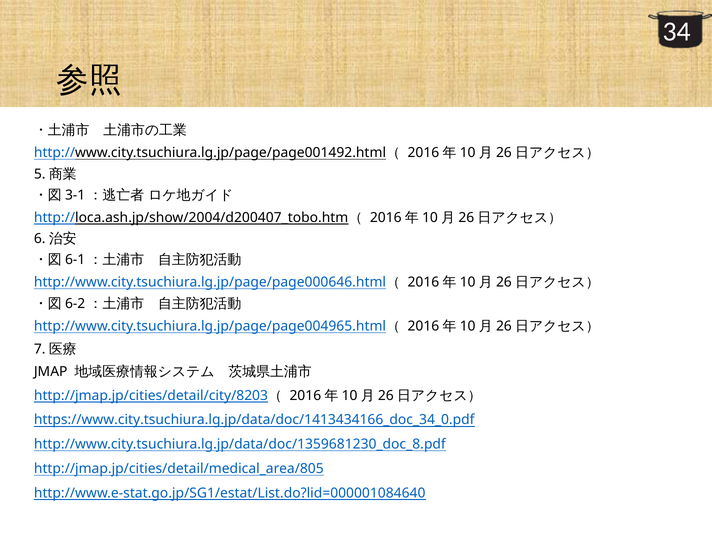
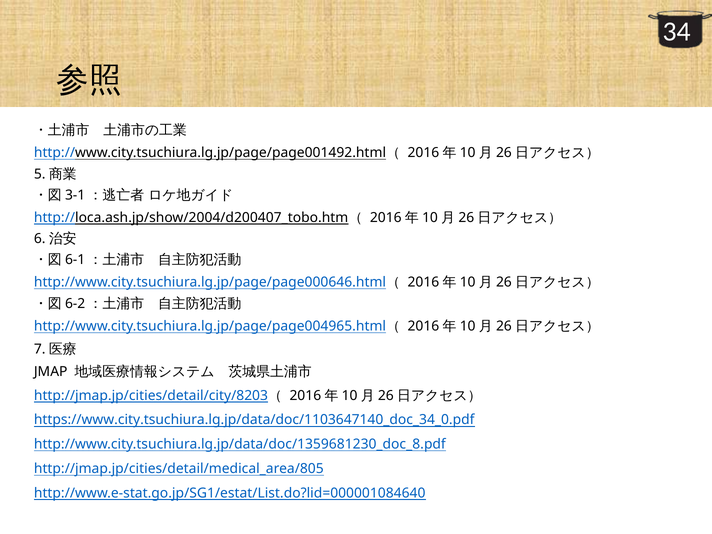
https://www.city.tsuchiura.lg.jp/data/doc/1413434166_doc_34_0.pdf: https://www.city.tsuchiura.lg.jp/data/doc/1413434166_doc_34_0.pdf -> https://www.city.tsuchiura.lg.jp/data/doc/1103647140_doc_34_0.pdf (254, 420)
